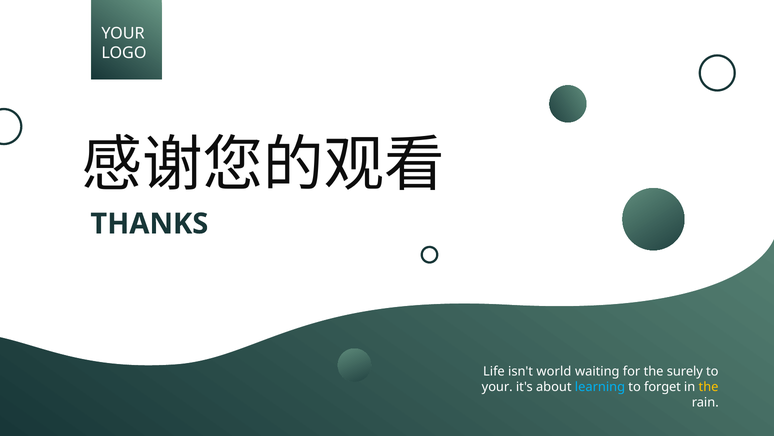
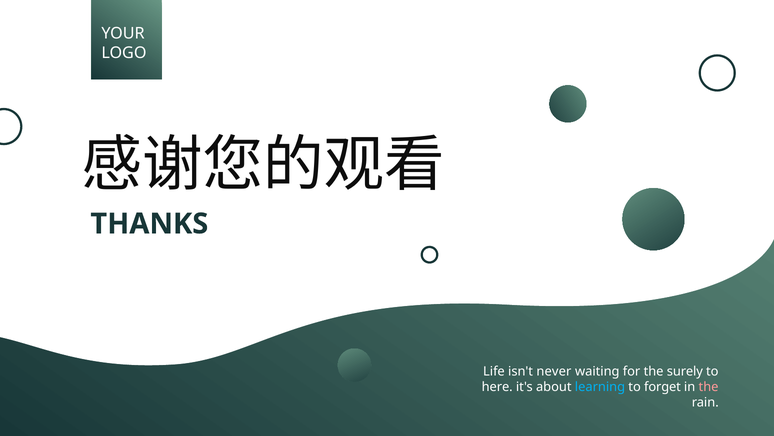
world: world -> never (554, 371)
your: your -> here (497, 387)
the colour: yellow -> pink (709, 387)
